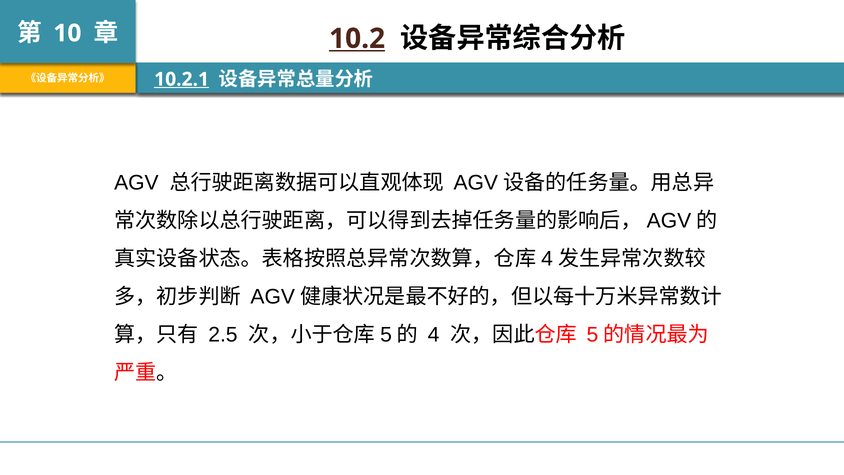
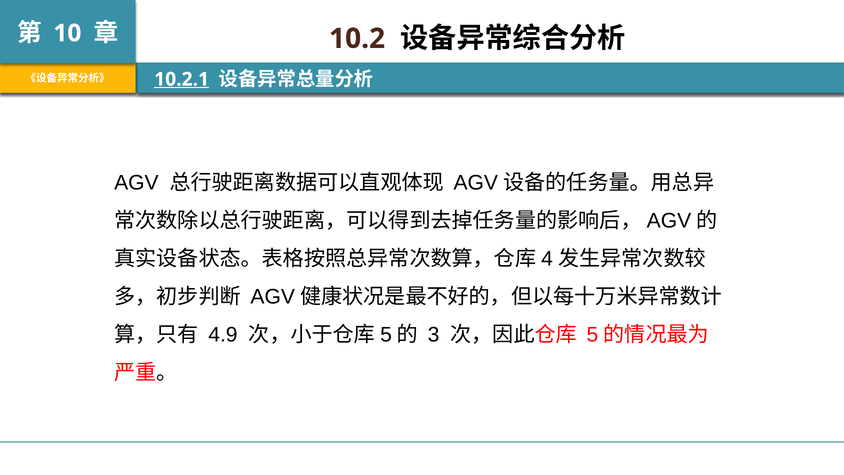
10.2 underline: present -> none (357, 39)
2.5: 2.5 -> 4.9 (223, 334)
4: 4 -> 3 (434, 334)
